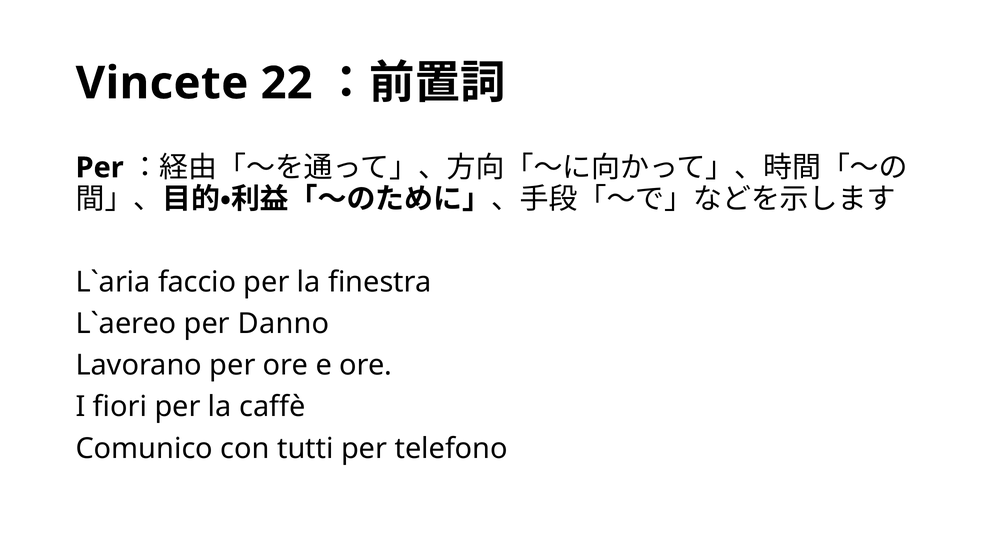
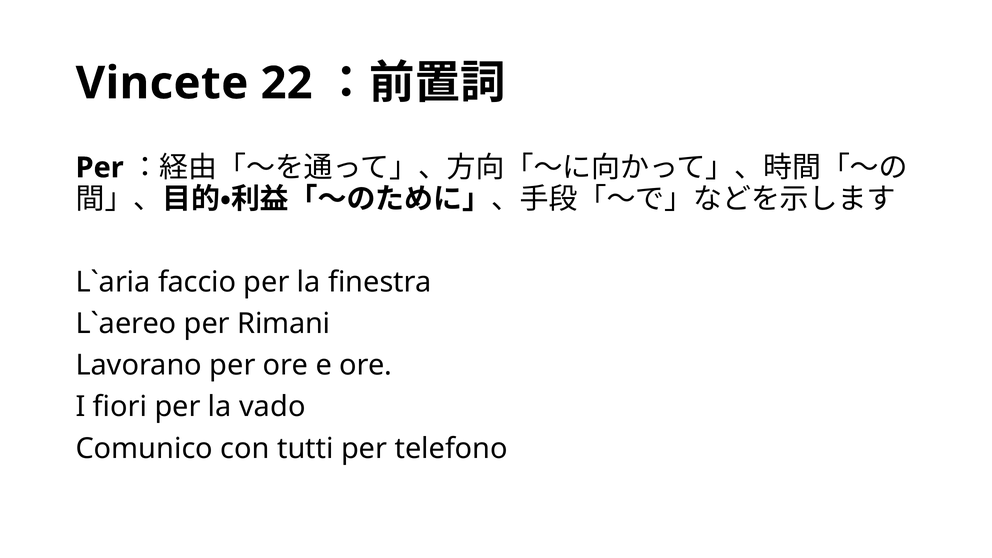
Danno: Danno -> Rimani (284, 324)
caffè: caffè -> vado (272, 407)
